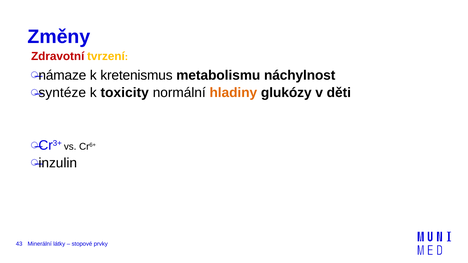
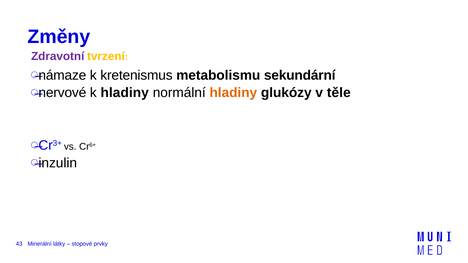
Zdravotní colour: red -> purple (58, 56)
náchylnost: náchylnost -> sekundární (300, 75)
syntéze: syntéze -> nervové (62, 93)
k toxicity: toxicity -> hladiny (125, 93)
děti: děti -> těle (339, 93)
